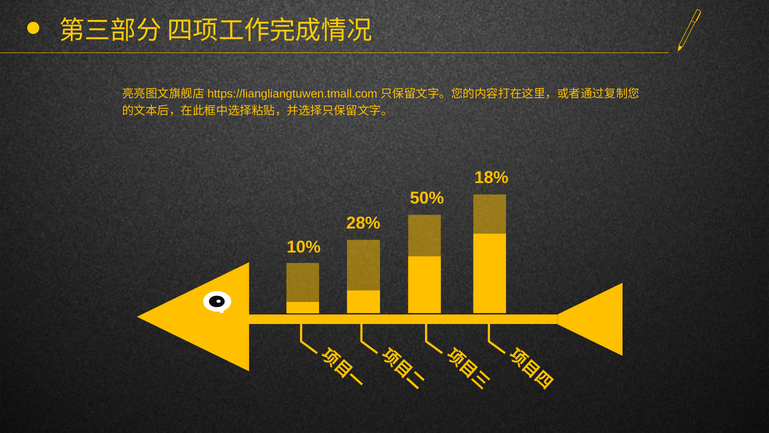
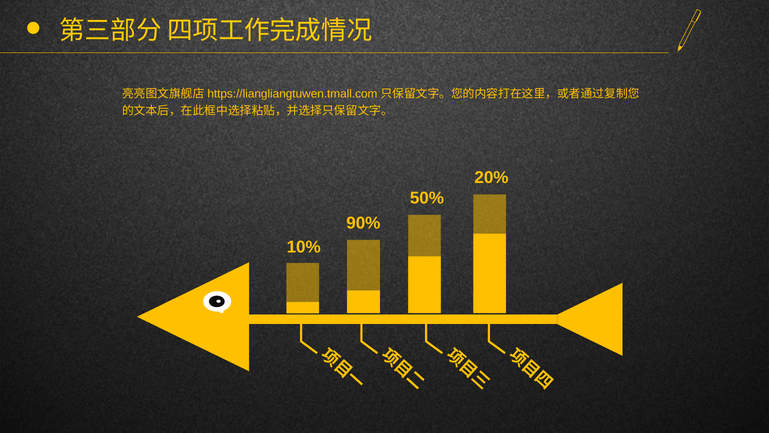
18%: 18% -> 20% (491, 178)
28%: 28% -> 90% (363, 223)
